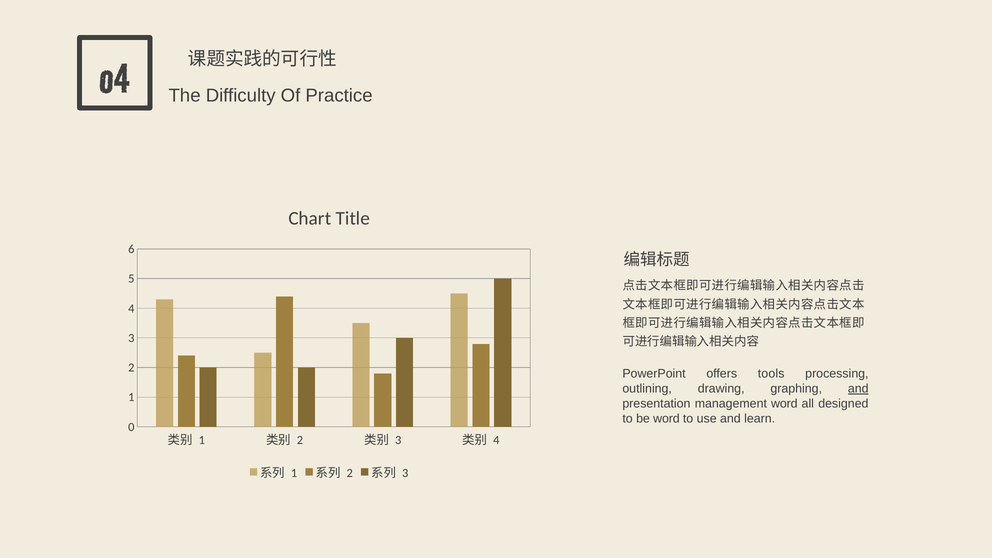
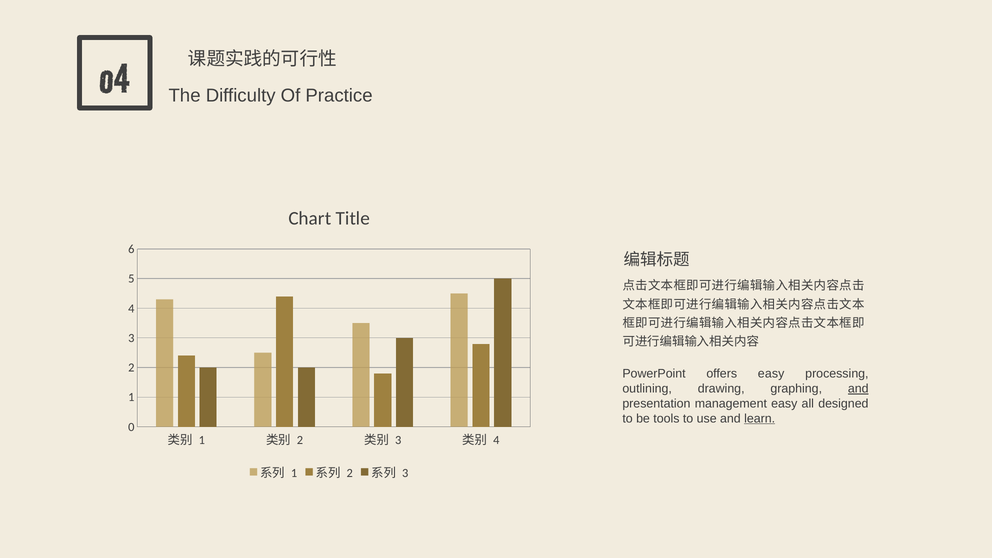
offers tools: tools -> easy (771, 374)
management word: word -> easy (784, 404)
be word: word -> tools (666, 418)
learn underline: none -> present (760, 418)
